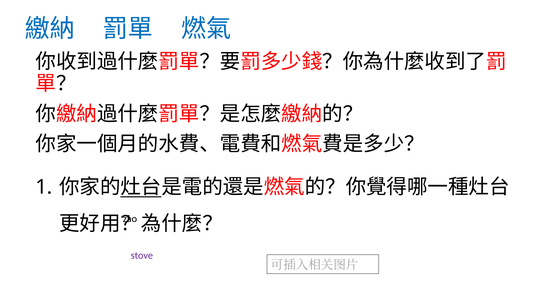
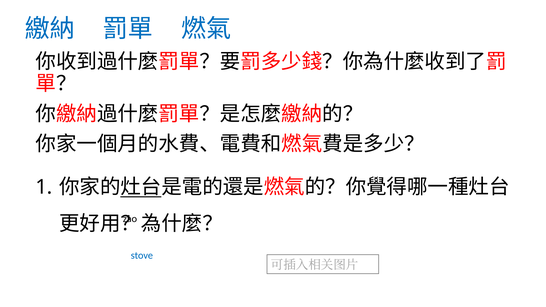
stove colour: purple -> blue (142, 255)
